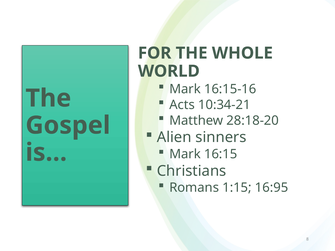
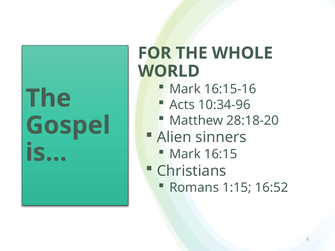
10:34-21: 10:34-21 -> 10:34-96 (224, 105)
16:95: 16:95 -> 16:52 (272, 188)
